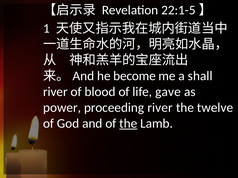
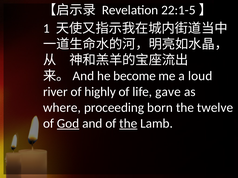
shall: shall -> loud (200, 76)
blood: blood -> highly (100, 92)
power: power -> where (62, 108)
proceeding river: river -> born (160, 108)
God underline: none -> present (68, 124)
